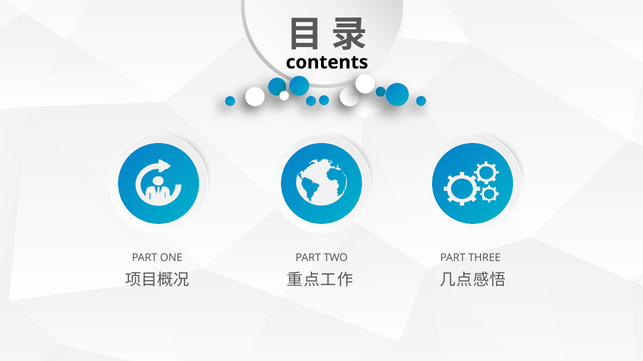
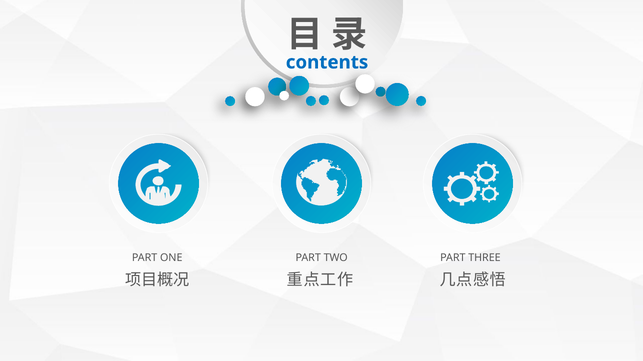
contents colour: black -> blue (327, 62)
